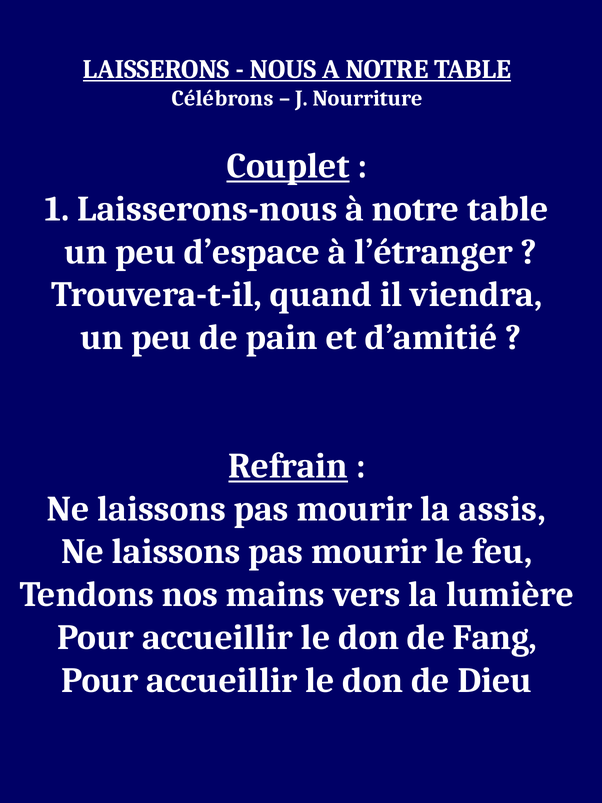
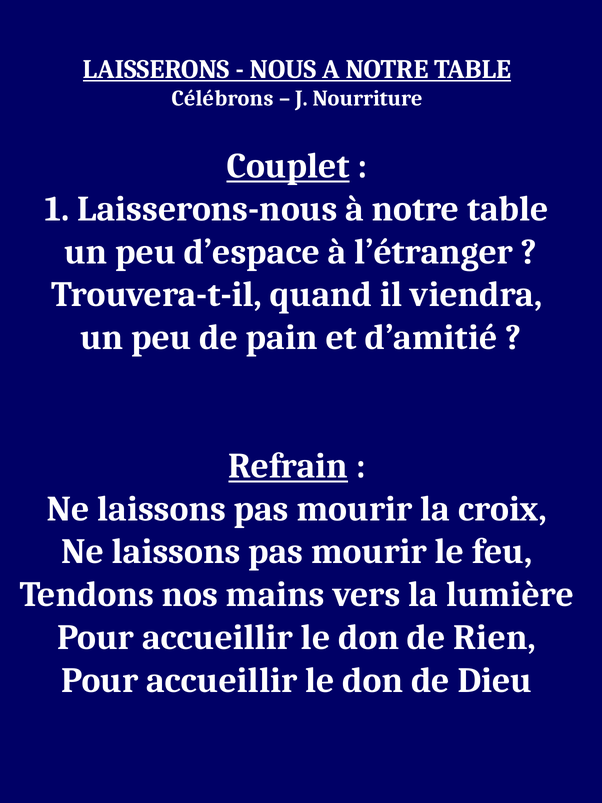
assis: assis -> croix (502, 509)
Fang: Fang -> Rien (495, 637)
